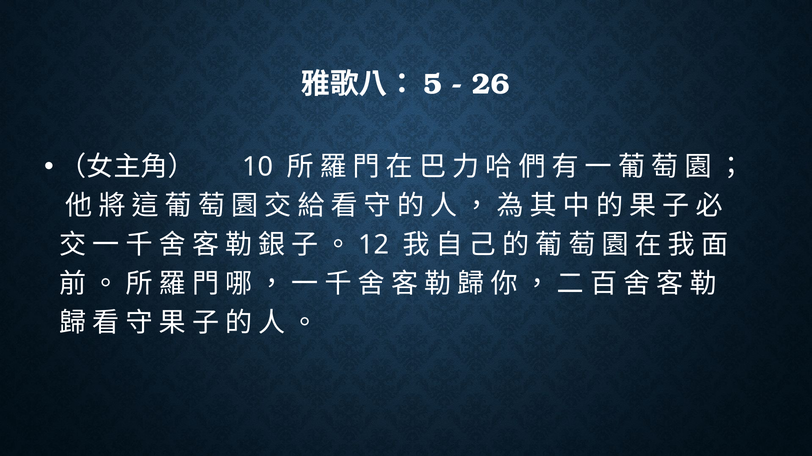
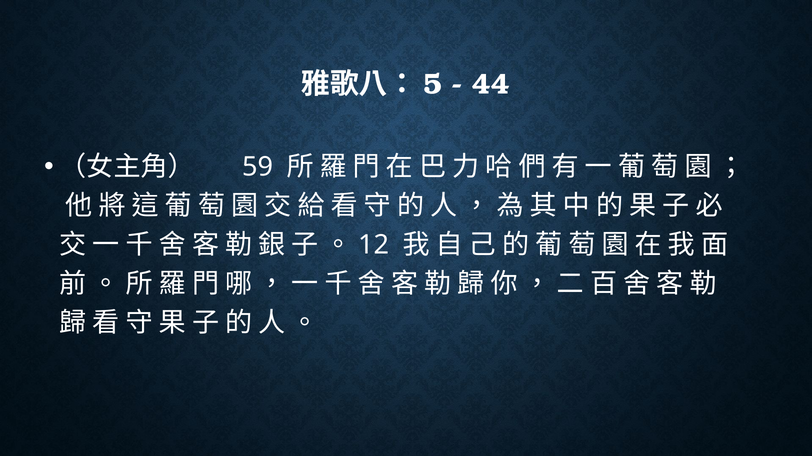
26: 26 -> 44 (491, 85)
10: 10 -> 59 (258, 167)
